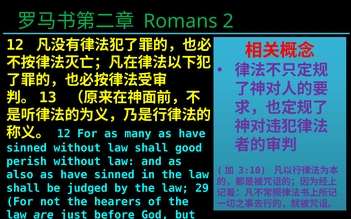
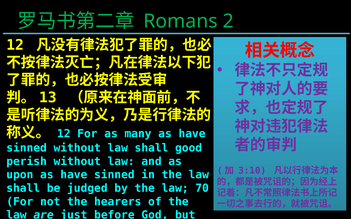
also: also -> upon (20, 175)
29: 29 -> 70 (202, 188)
